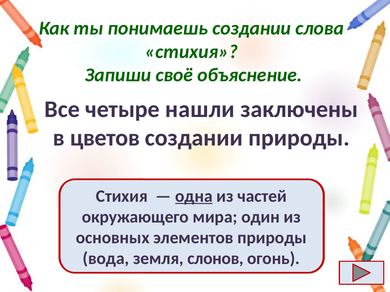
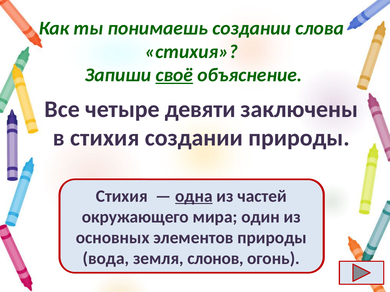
своё underline: none -> present (174, 75)
нашли: нашли -> девяти (200, 110)
в цветов: цветов -> стихия (105, 138)
